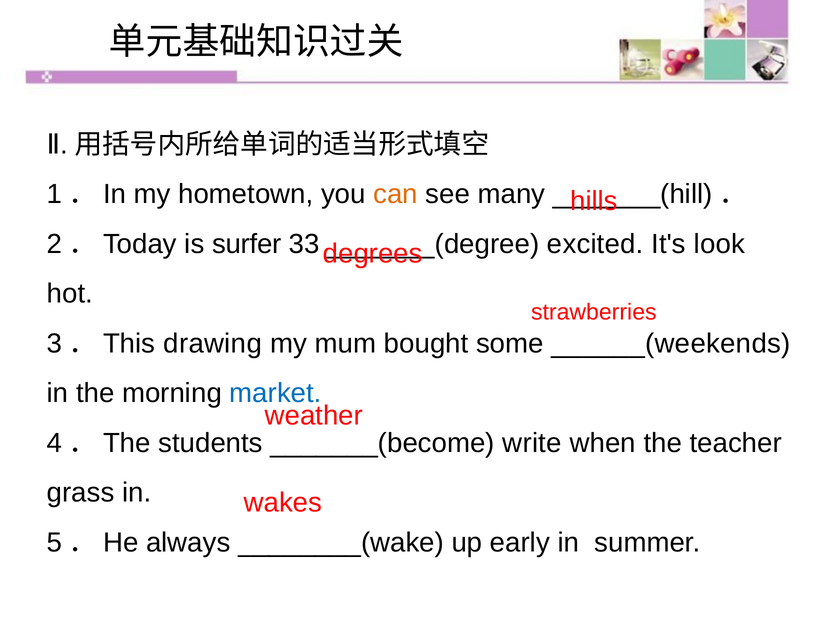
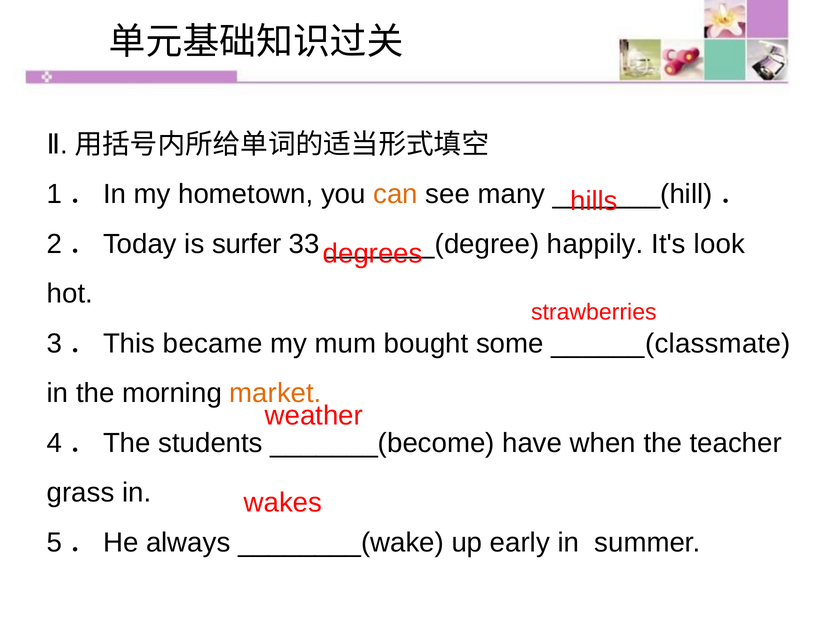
excited: excited -> happily (595, 244)
drawing: drawing -> became (213, 343)
______(weekends: ______(weekends -> ______(classmate (671, 343)
market colour: blue -> orange (276, 393)
write: write -> have (532, 443)
